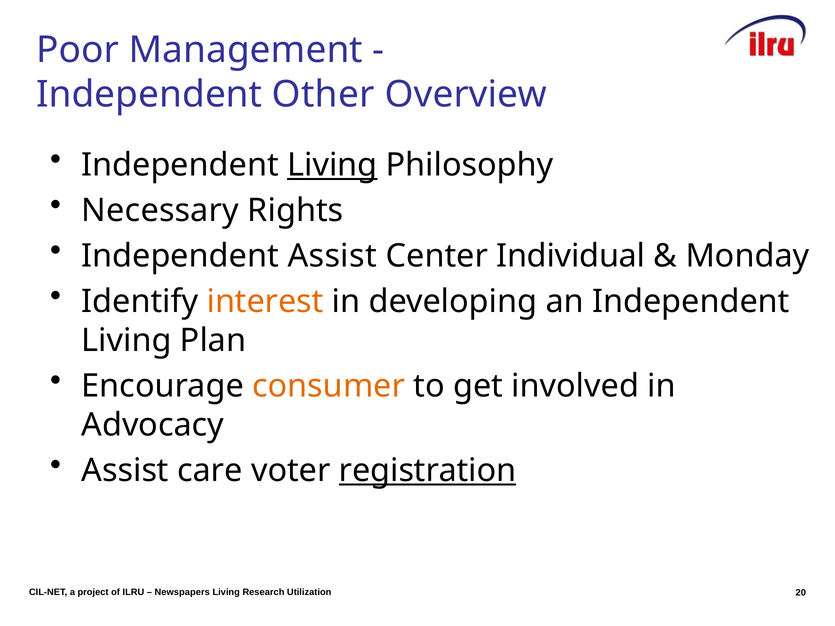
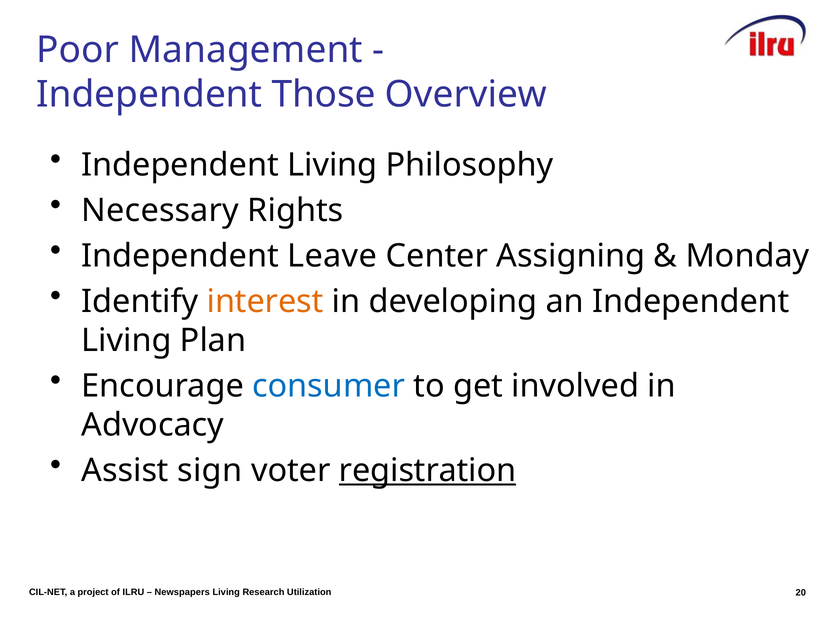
Other: Other -> Those (324, 94)
Living underline: present -> none (332, 165)
Independent Assist: Assist -> Leave (332, 256)
Individual: Individual -> Assigning (571, 256)
consumer colour: orange -> blue (329, 386)
care: care -> sign (210, 471)
